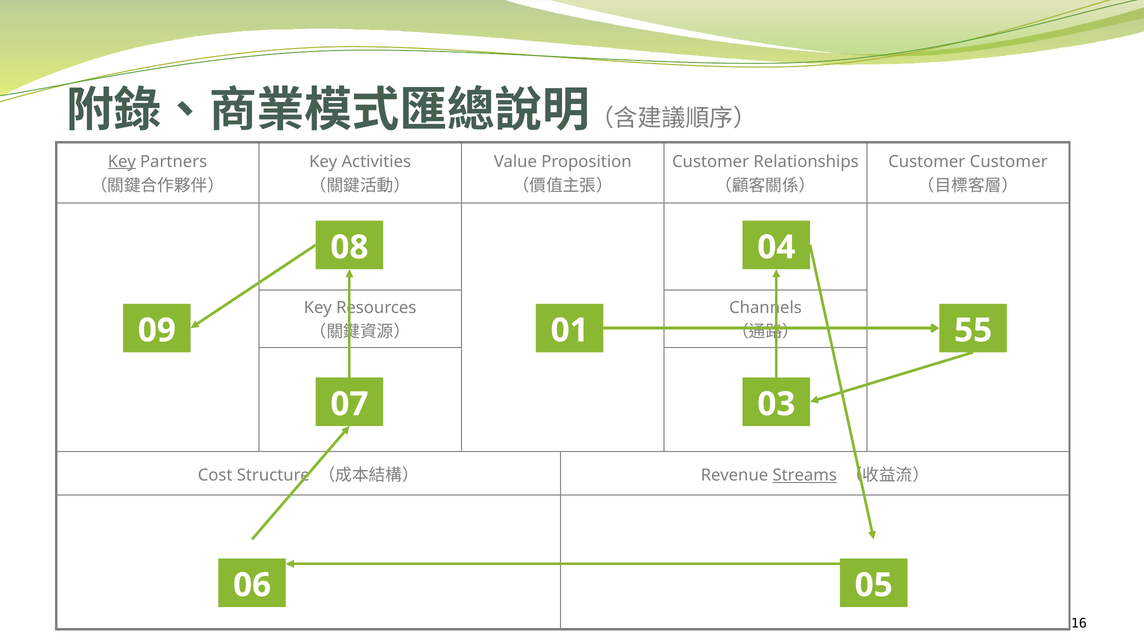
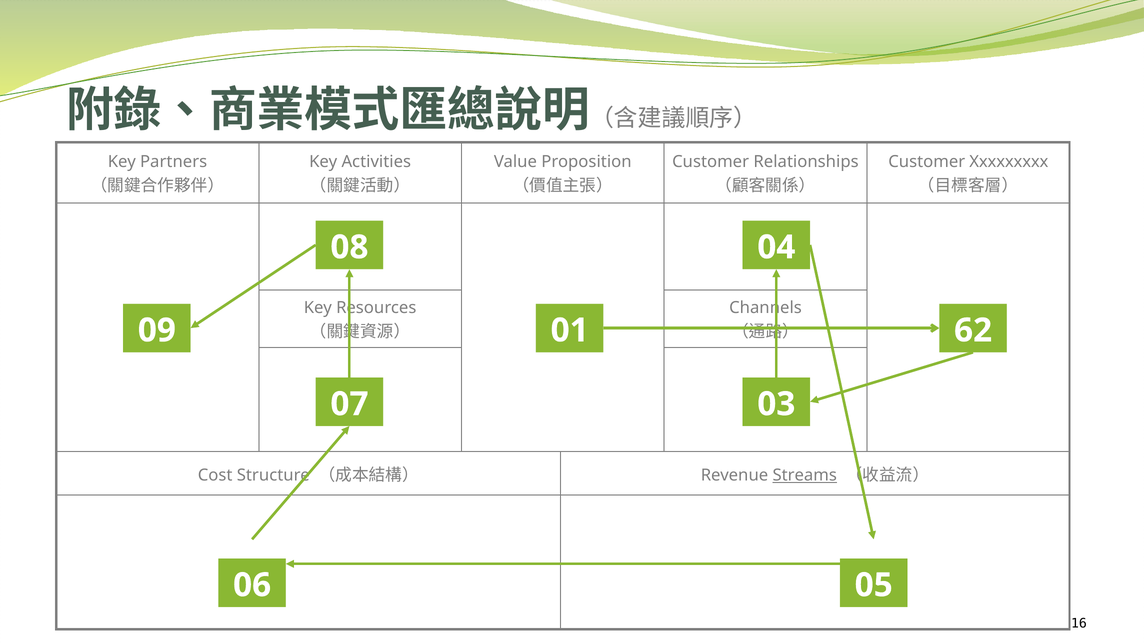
Key underline: present -> none (122, 162)
Customer Customer: Customer -> Xxxxxxxxx (1009, 162)
55: 55 -> 62 (973, 331)
